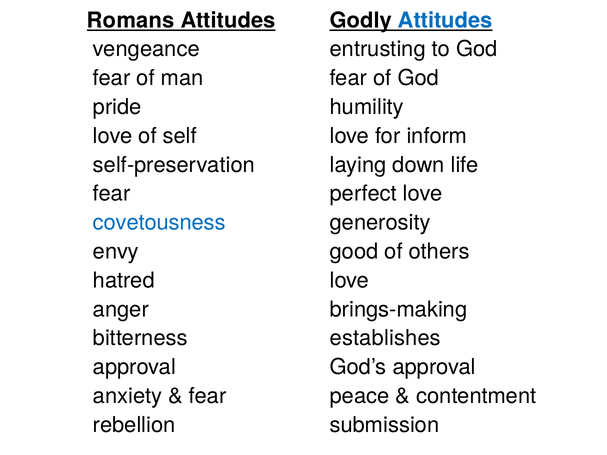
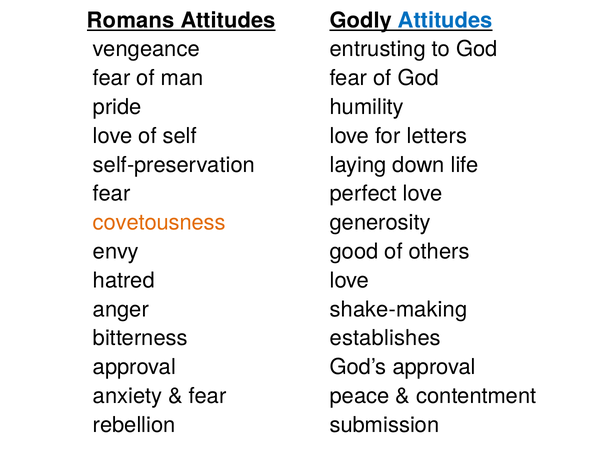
inform: inform -> letters (437, 136)
covetousness colour: blue -> orange (159, 223)
brings-making: brings-making -> shake-making (398, 309)
